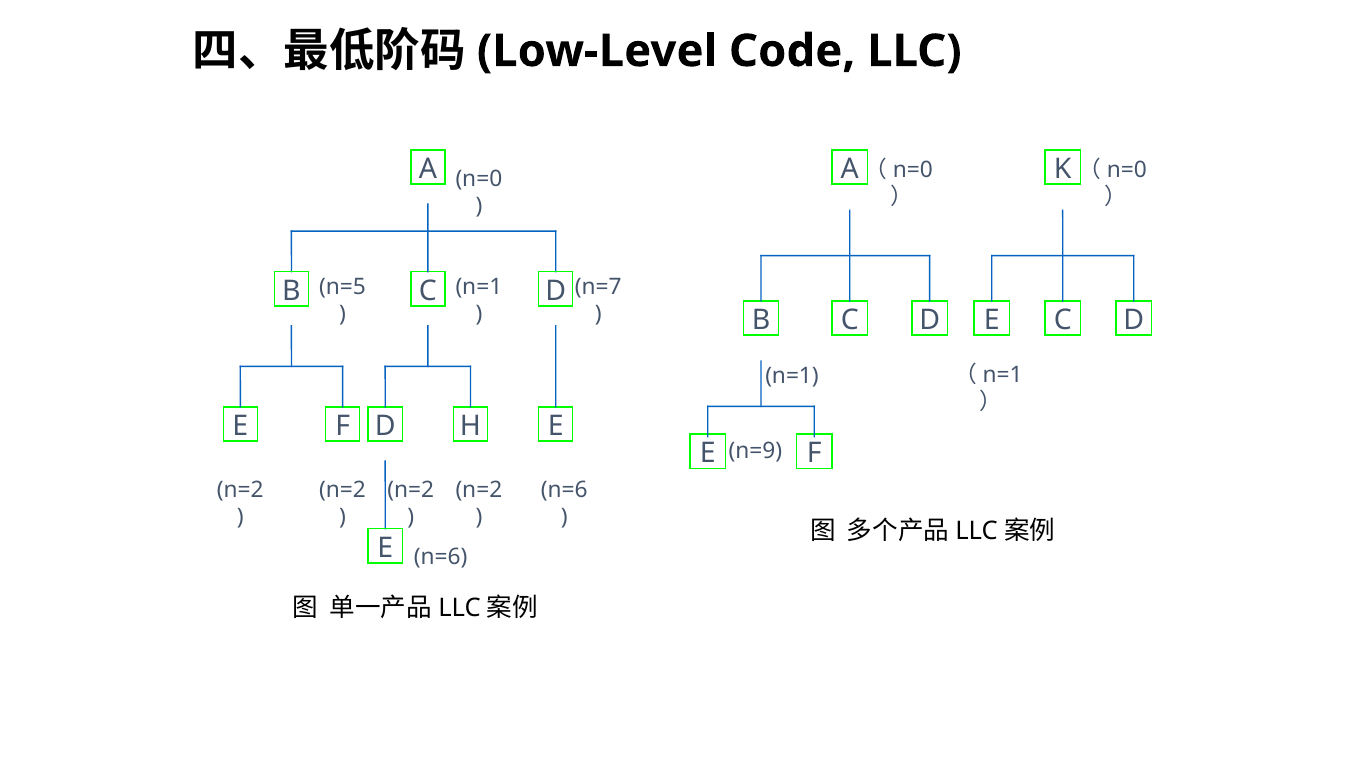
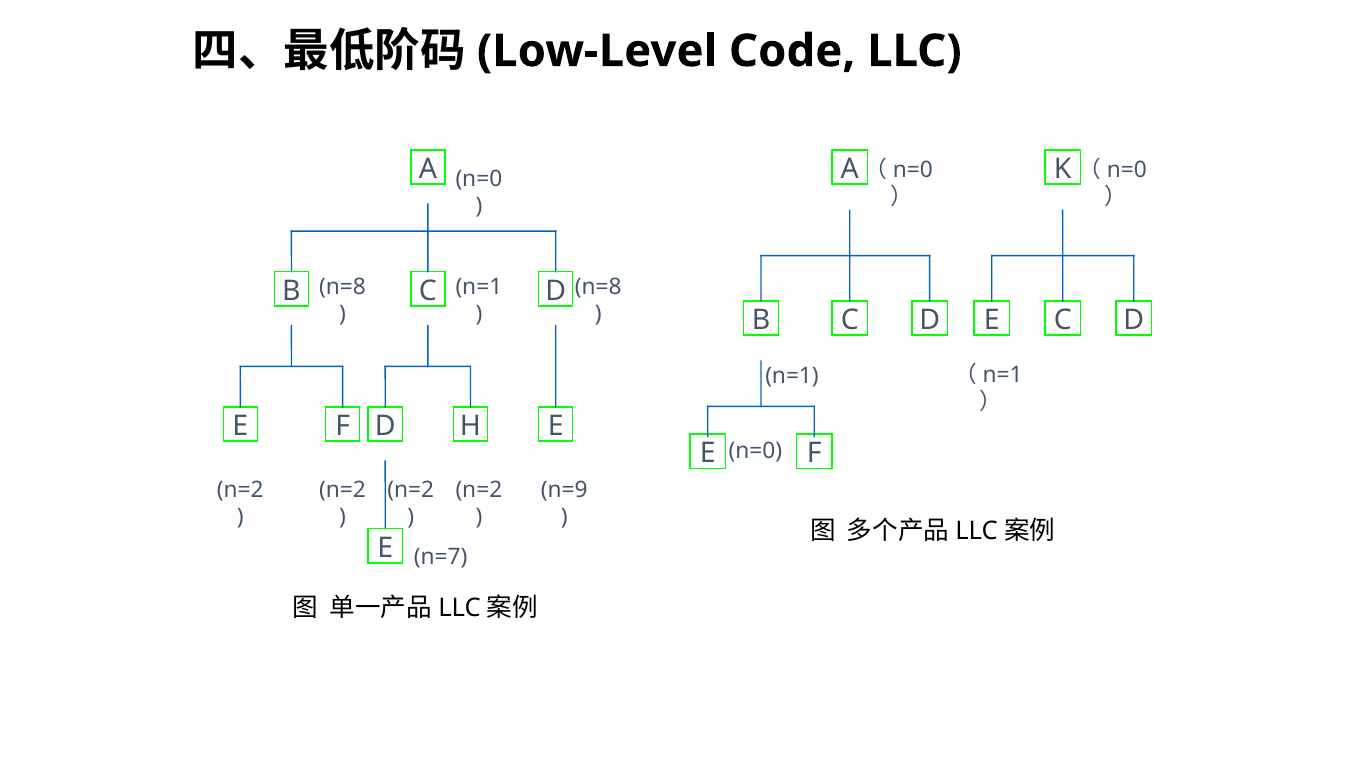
n=5: n=5 -> n=8 (343, 287)
n=7: n=7 -> n=8 (598, 287)
n=9: n=9 -> n=0 (755, 451)
n=6: n=6 -> n=9 (564, 490)
n=6: n=6 -> n=7 (441, 558)
